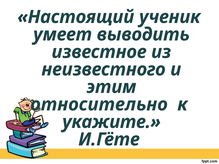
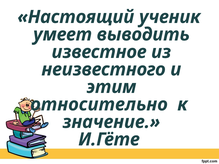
укажите: укажите -> значение (111, 122)
